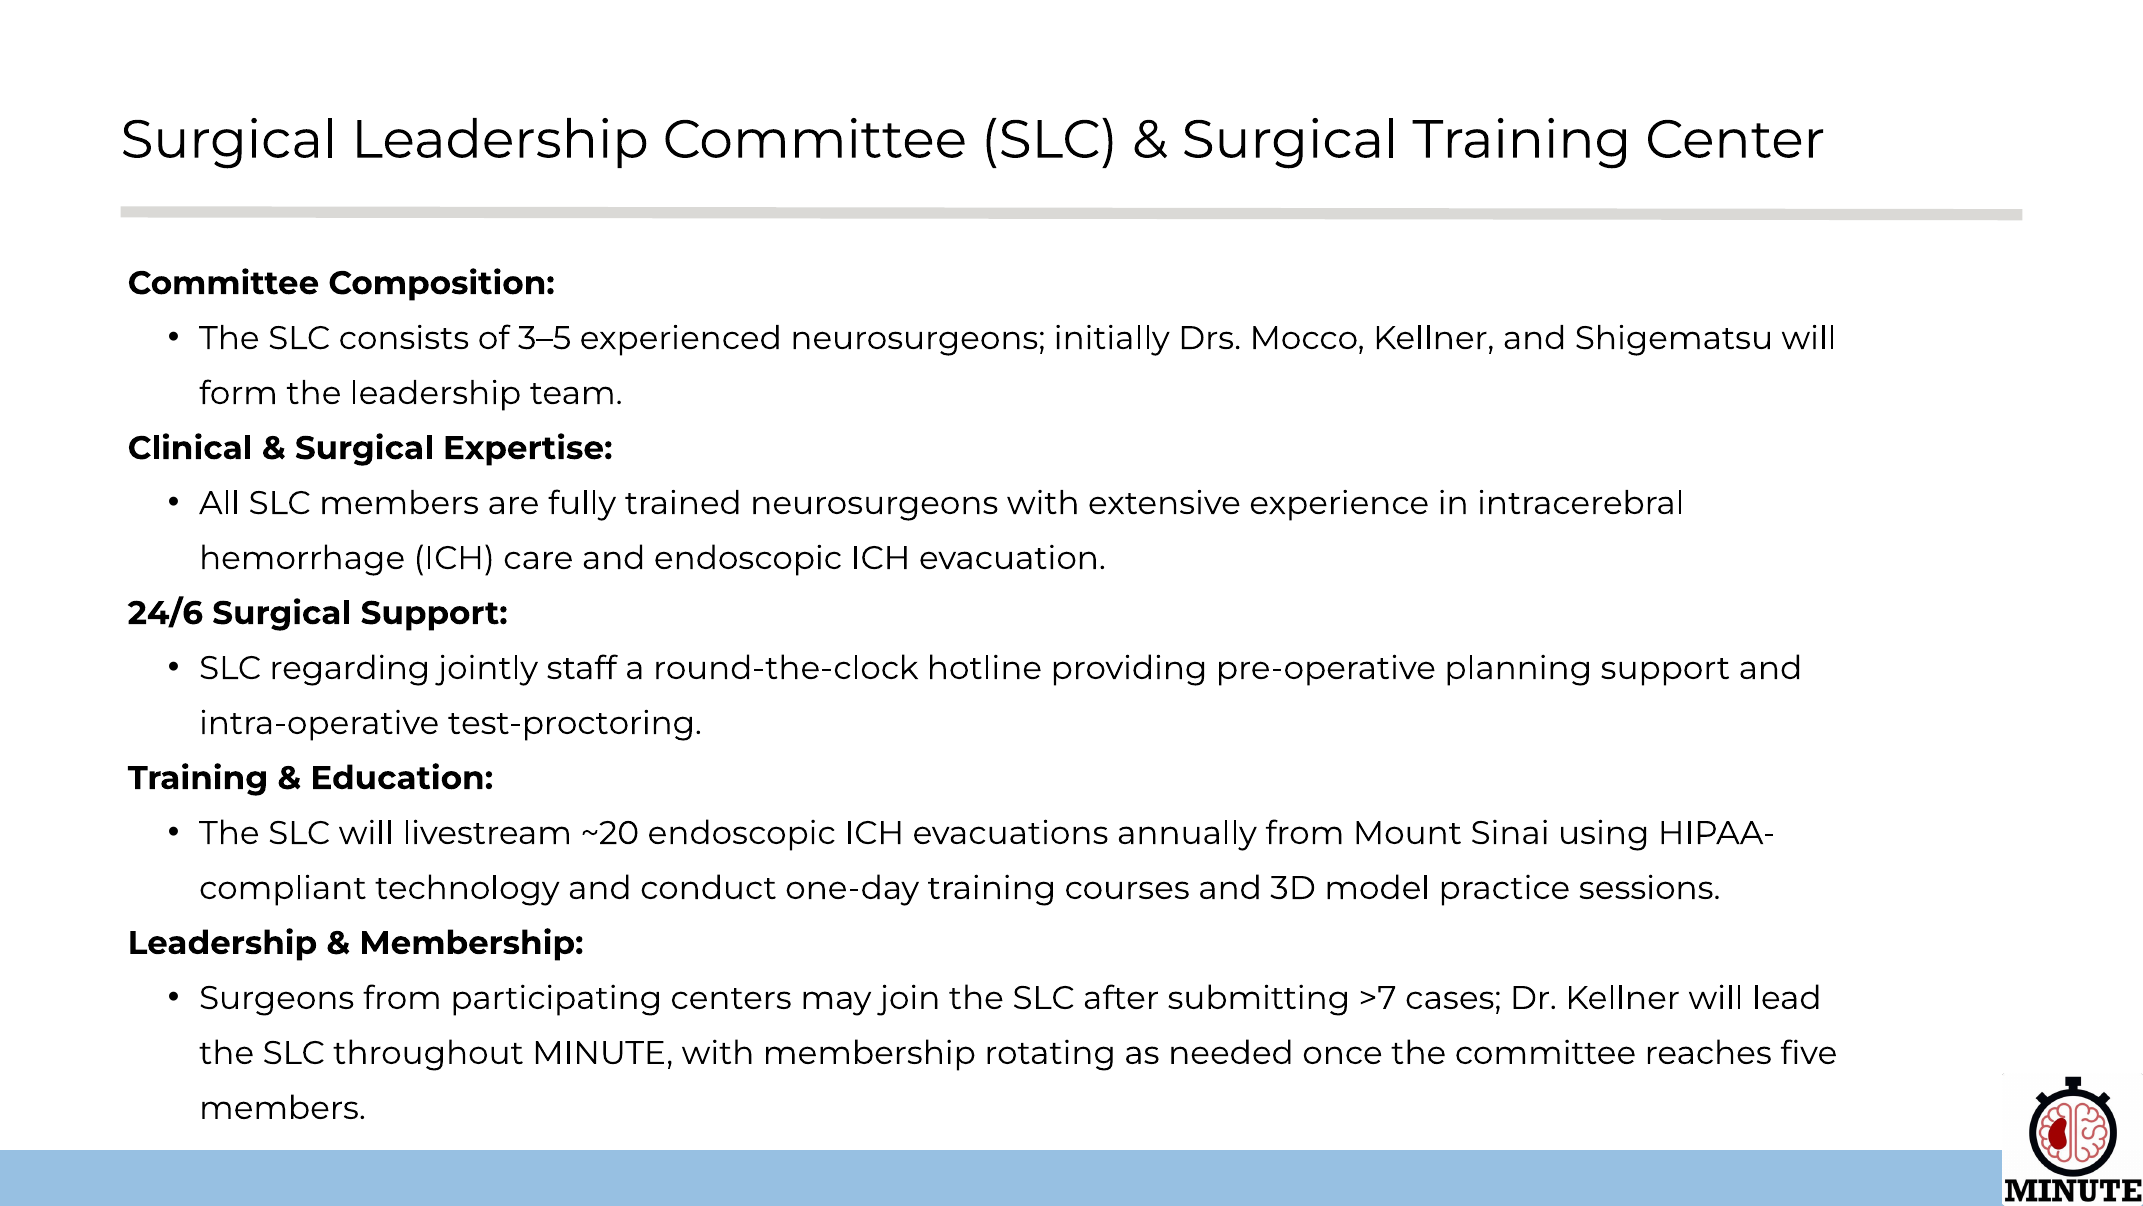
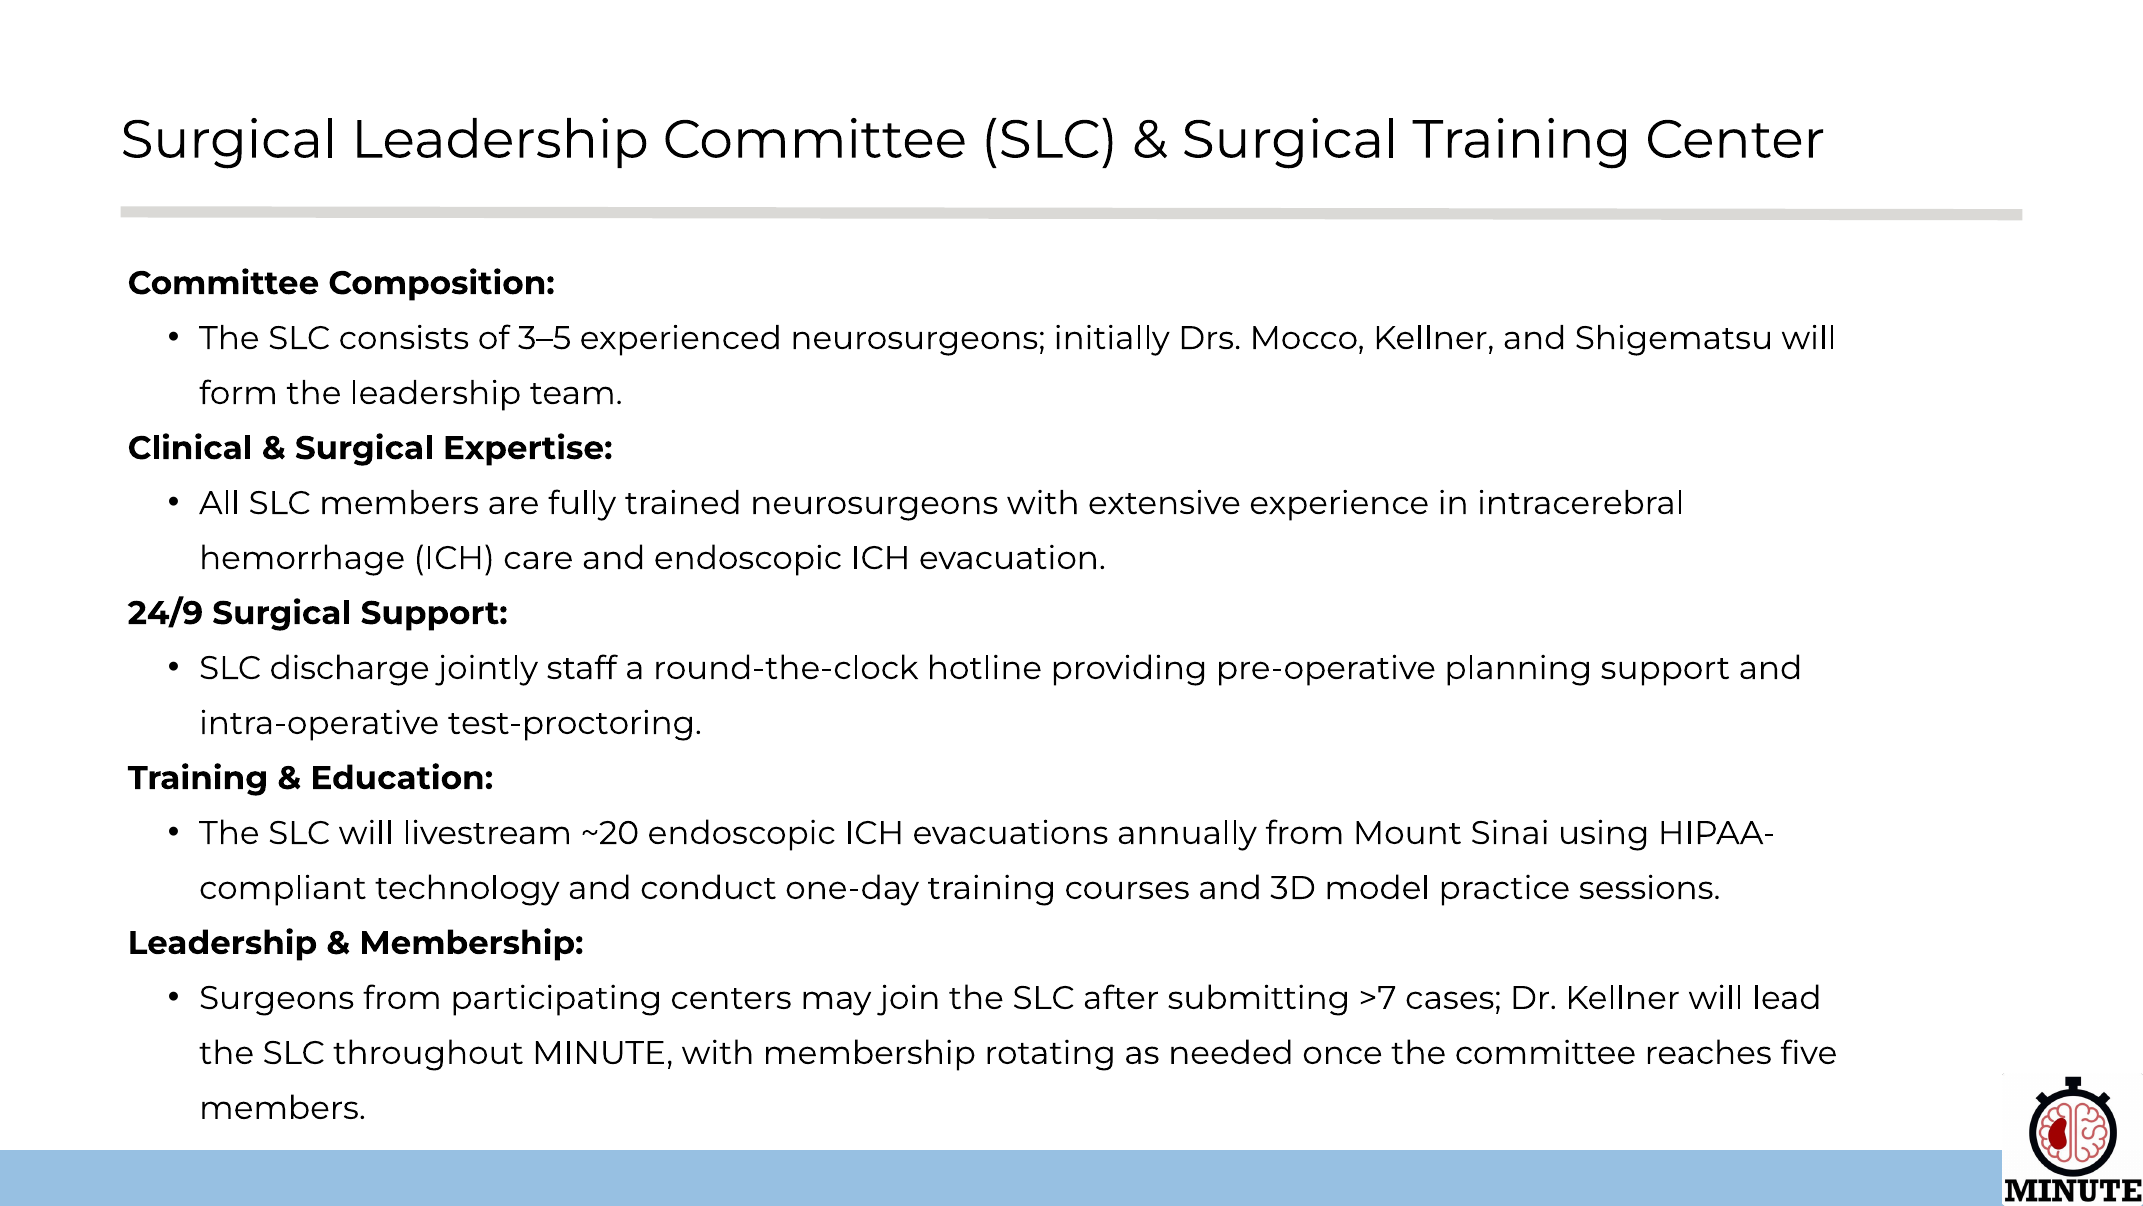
24/6: 24/6 -> 24/9 (165, 613)
regarding: regarding -> discharge (350, 668)
